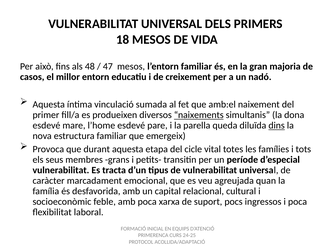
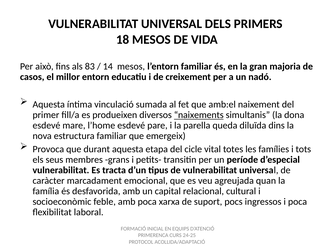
48: 48 -> 83 (90, 67)
47: 47 -> 14 (108, 67)
dins underline: present -> none (277, 126)
